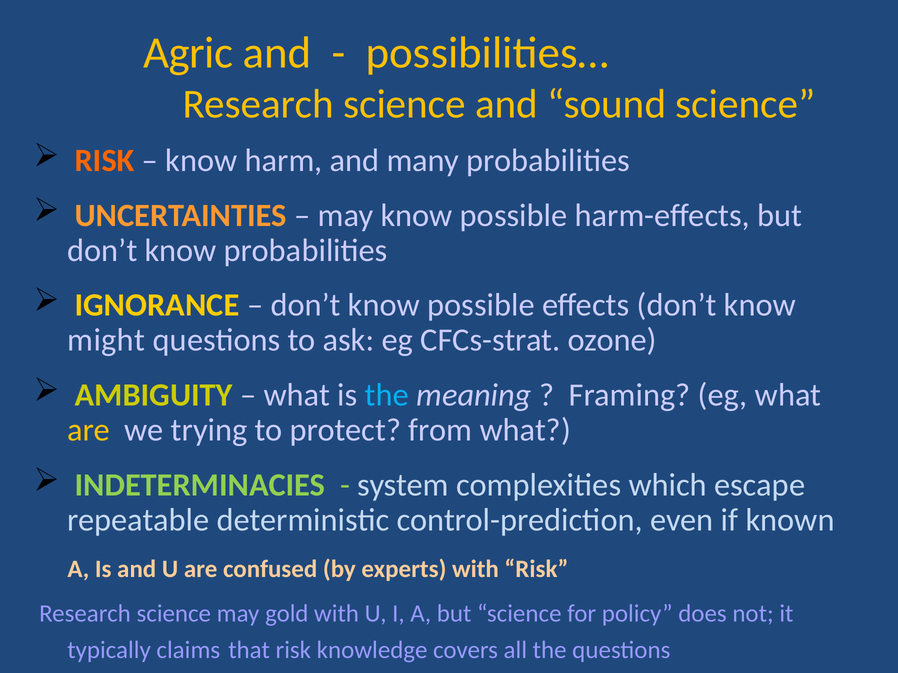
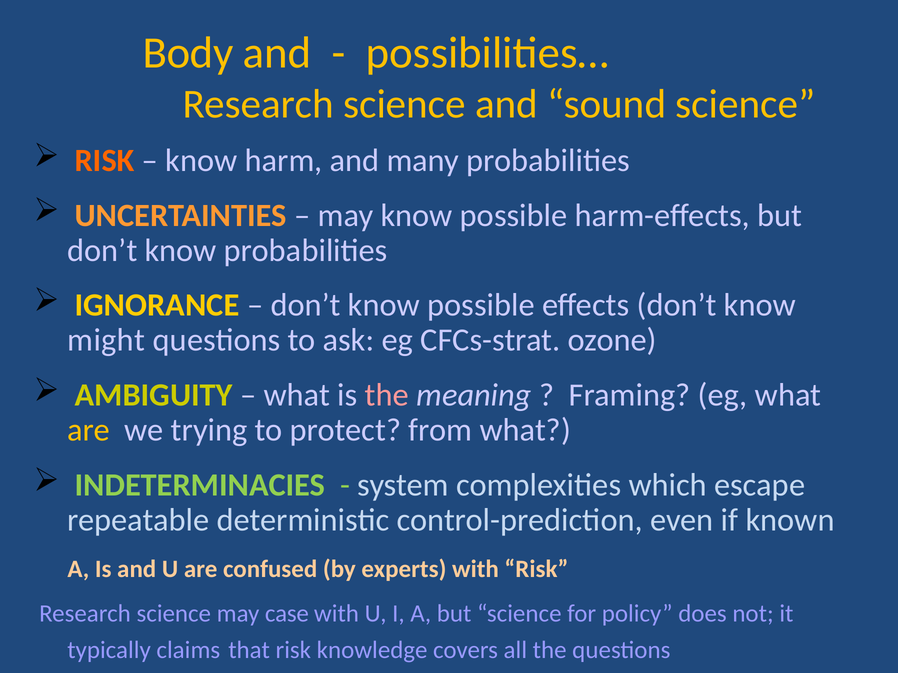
Agric: Agric -> Body (188, 53)
the colour: light blue -> pink (387, 395)
gold: gold -> case (287, 614)
